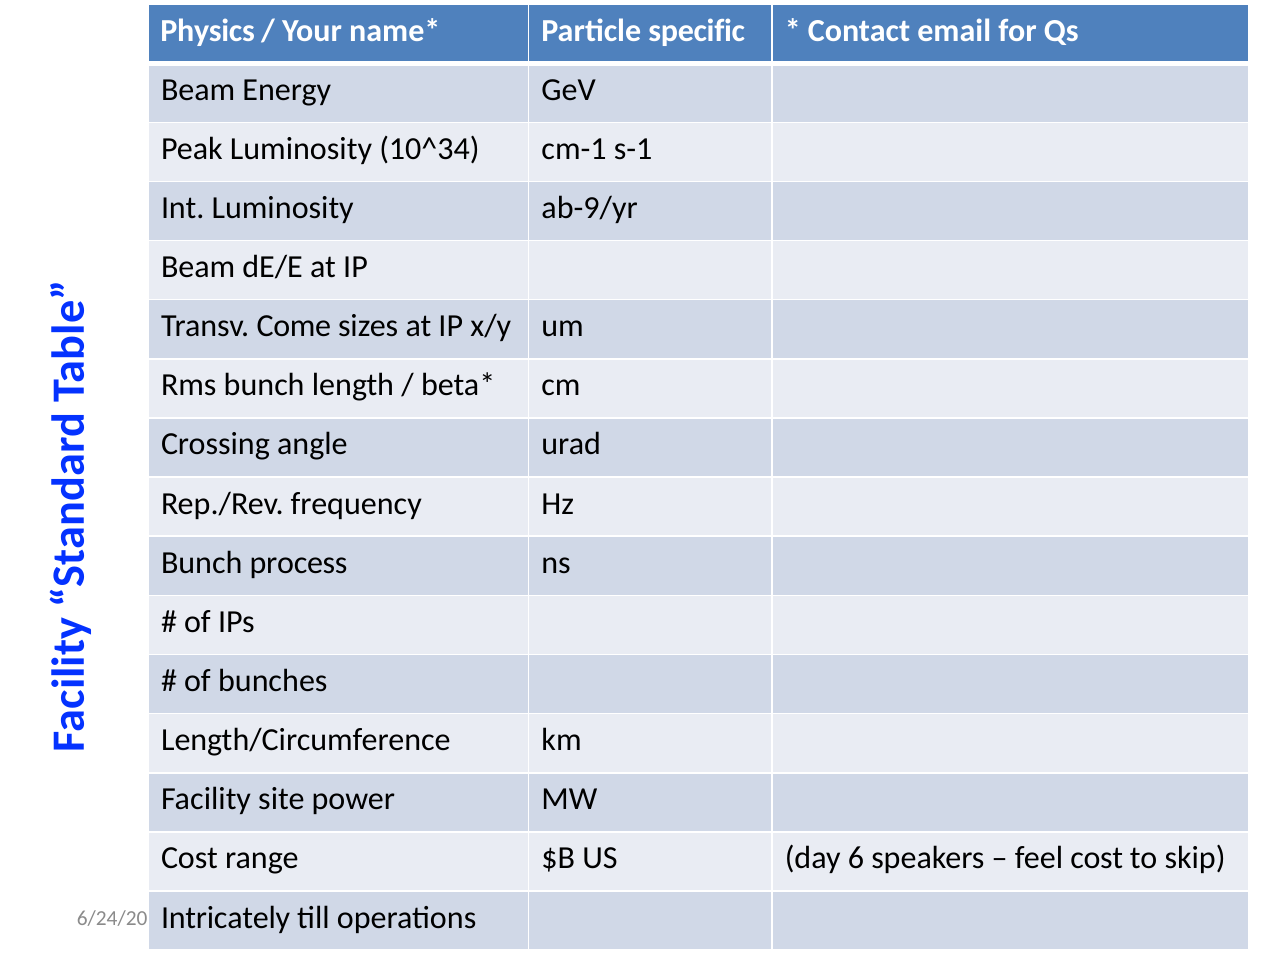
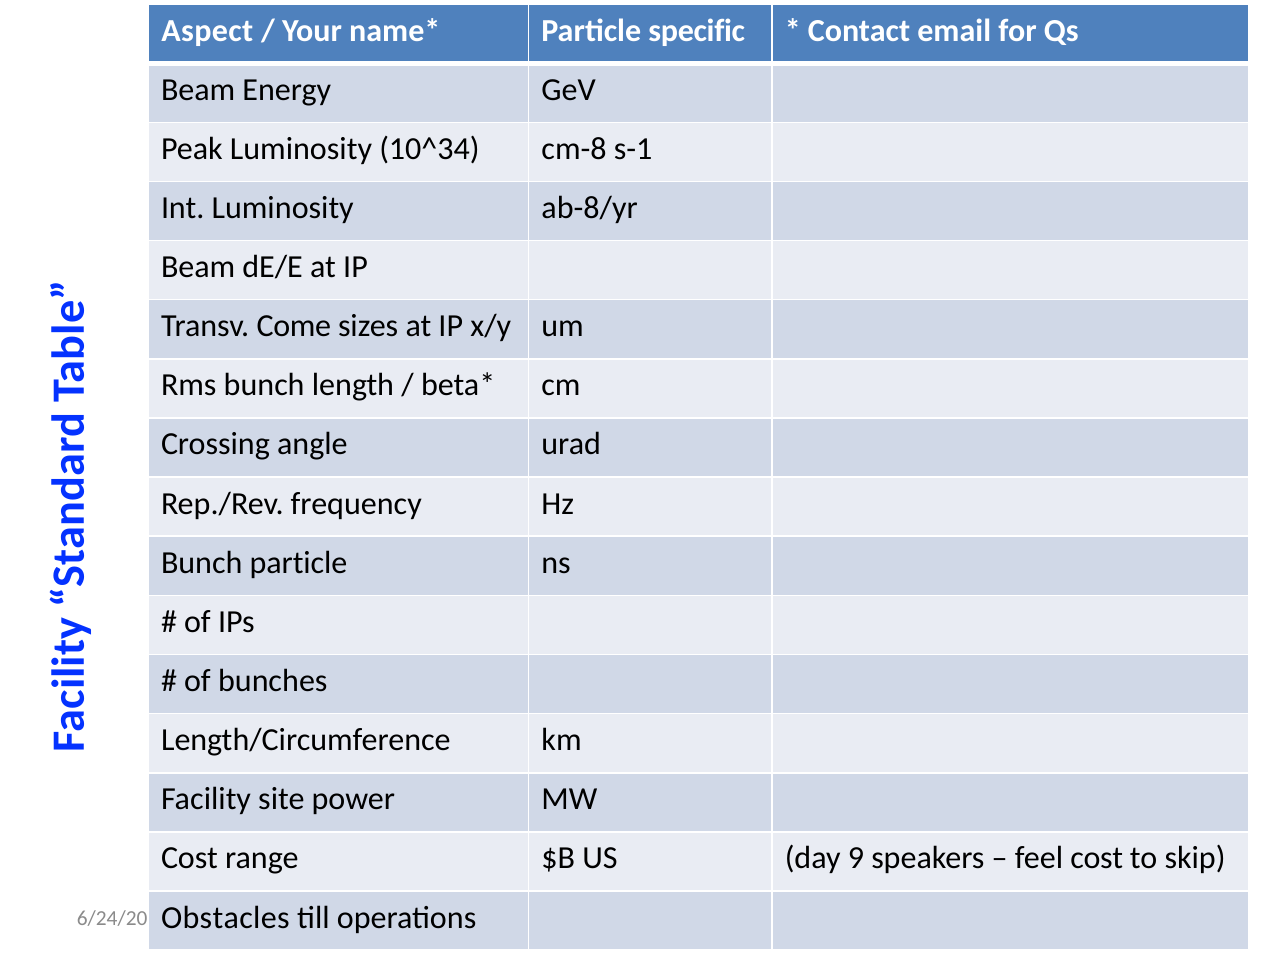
Physics: Physics -> Aspect (207, 30)
cm-1: cm-1 -> cm-8 (574, 149)
ab-9/yr: ab-9/yr -> ab-8/yr (590, 208)
Bunch process: process -> particle (298, 563)
day 6: 6 -> 9 (856, 859)
Intricately: Intricately -> Obstacles (225, 918)
